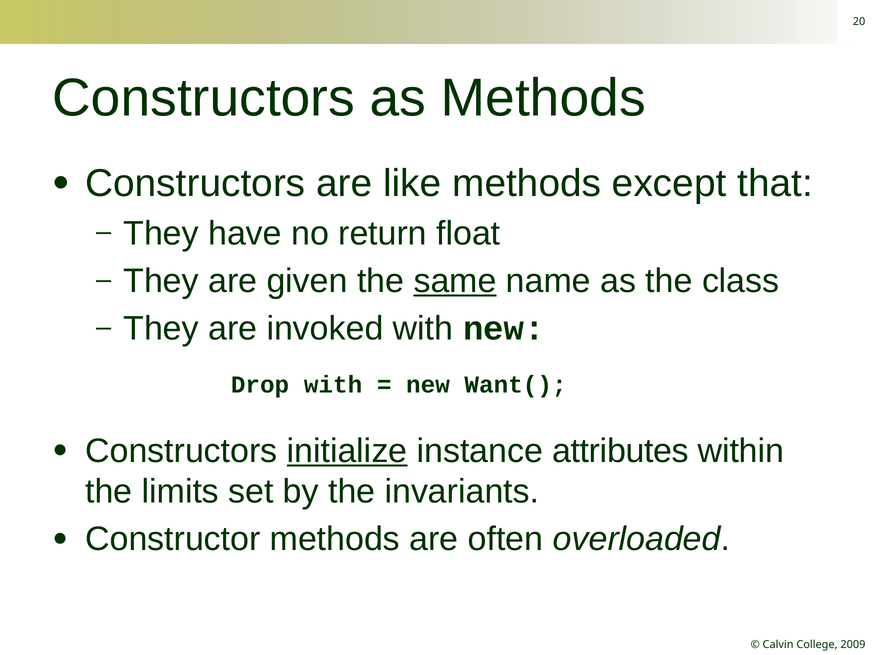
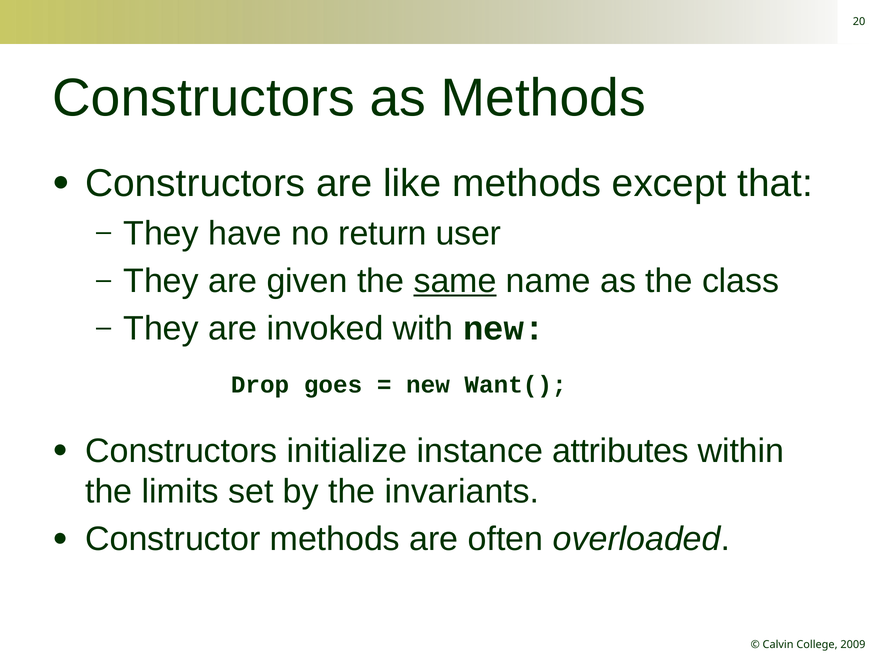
float: float -> user (468, 234)
Drop with: with -> goes (333, 385)
initialize underline: present -> none (347, 451)
